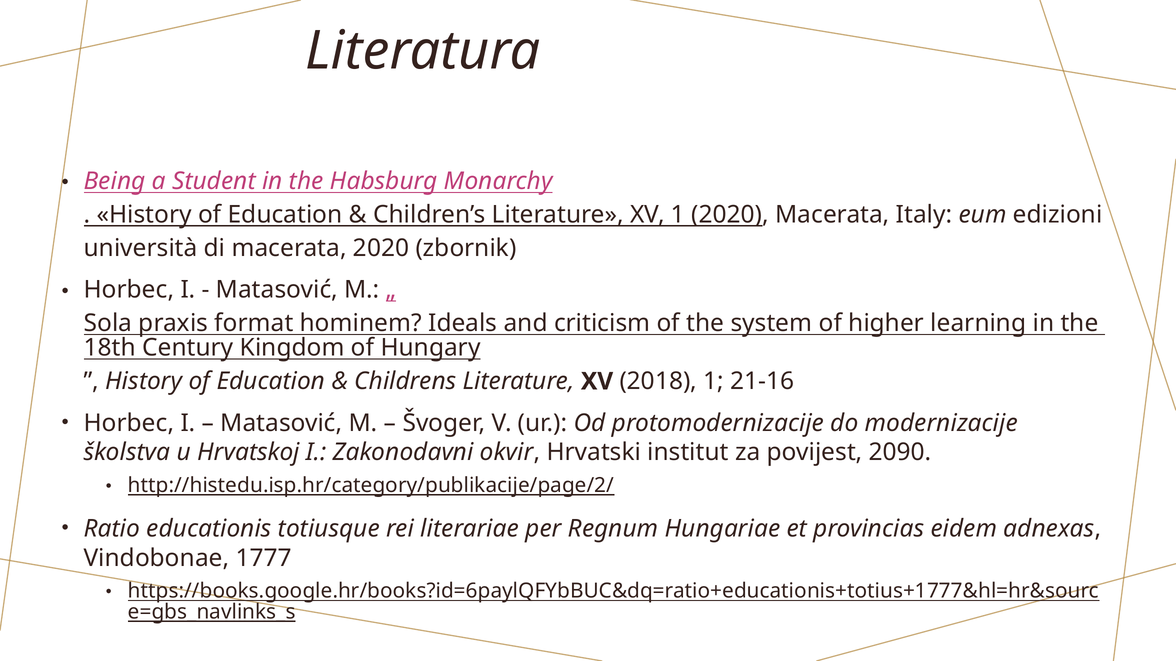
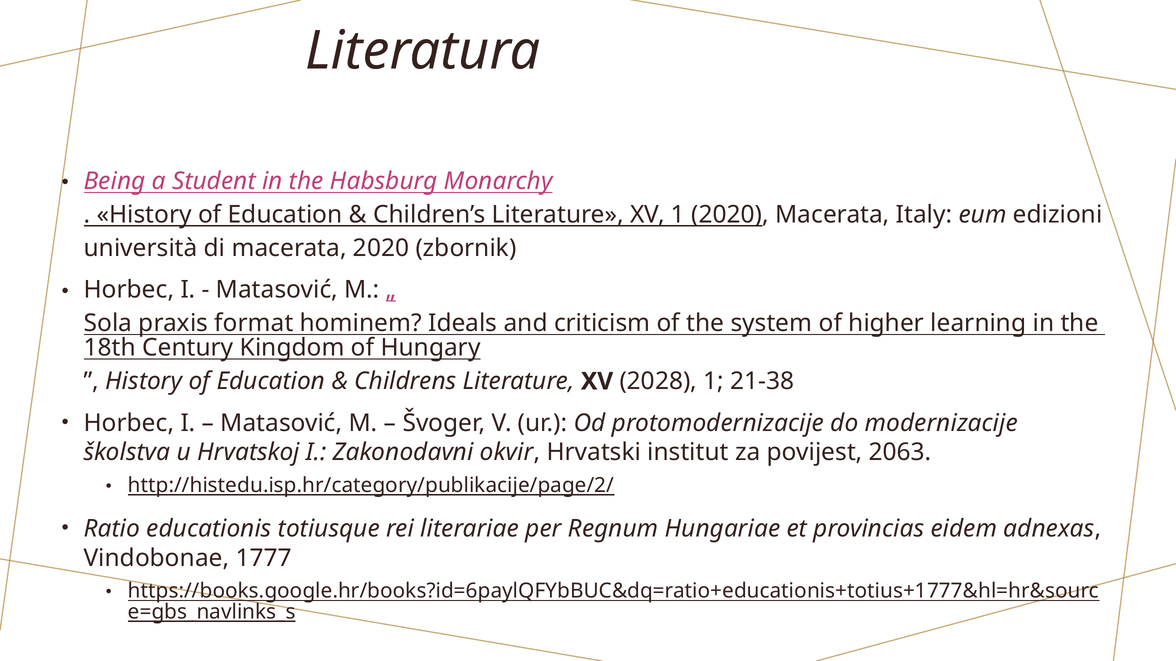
2018: 2018 -> 2028 (658, 382)
21-16: 21-16 -> 21-38 (762, 382)
2090: 2090 -> 2063 (900, 453)
